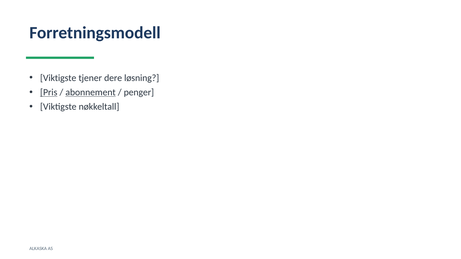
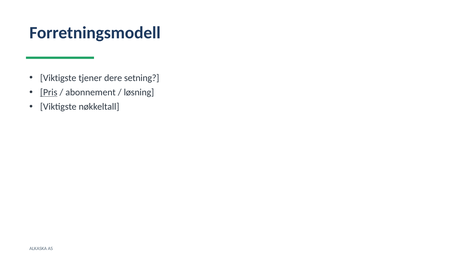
løsning: løsning -> setning (142, 78)
abonnement underline: present -> none (91, 92)
penger: penger -> løsning (139, 92)
